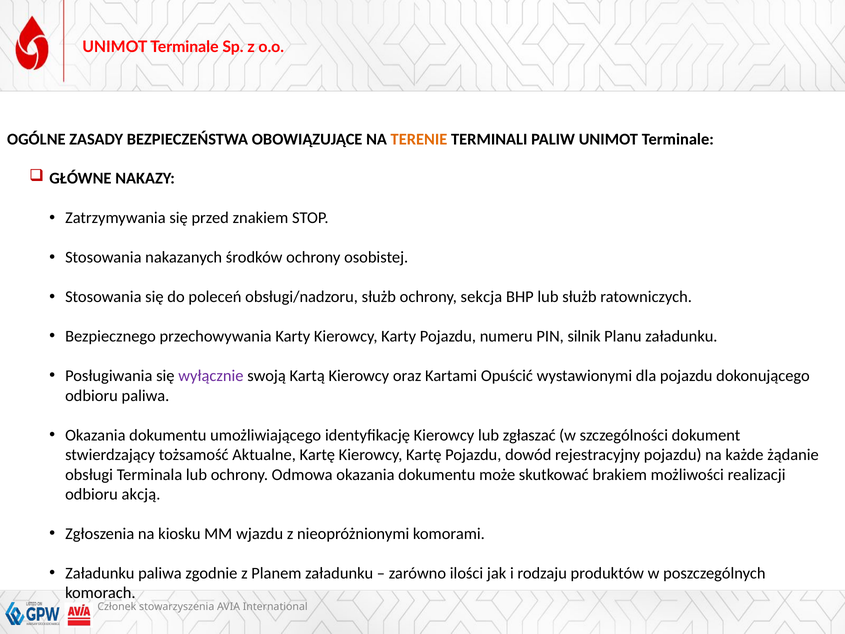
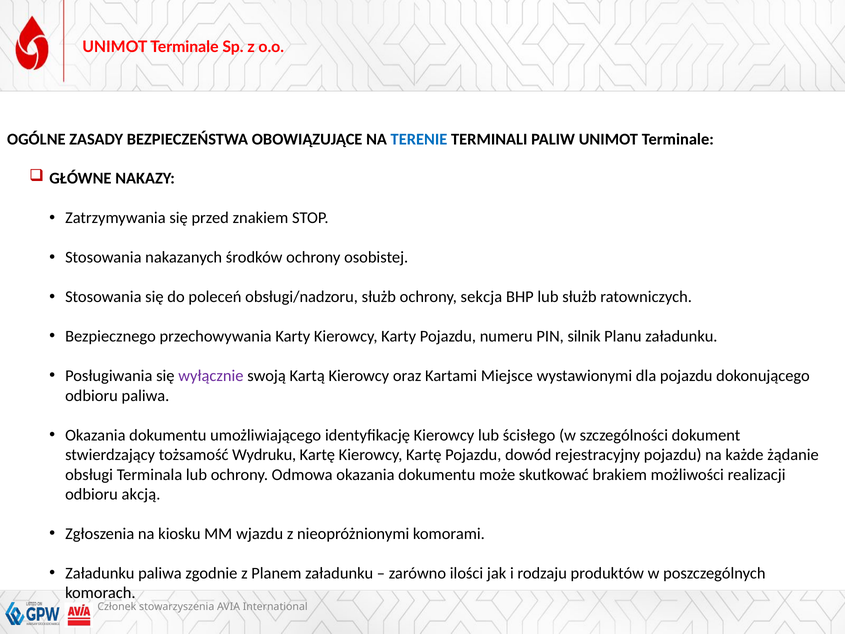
TERENIE colour: orange -> blue (419, 139)
Opuścić: Opuścić -> Miejsce (507, 376)
zgłaszać: zgłaszać -> ścisłego (529, 435)
Aktualne: Aktualne -> Wydruku (264, 455)
